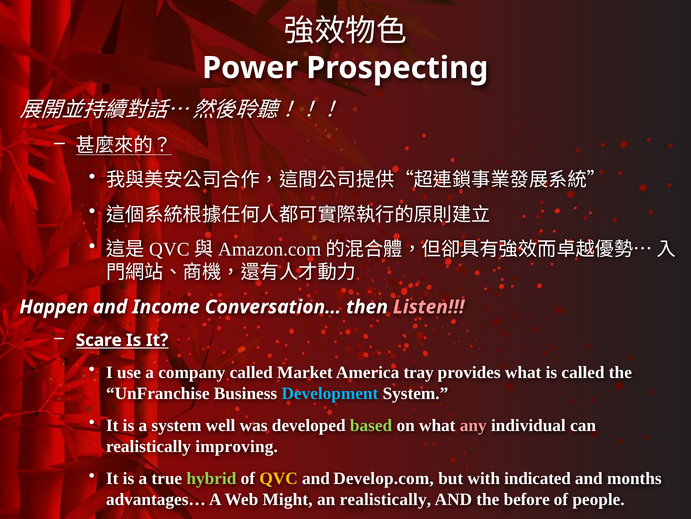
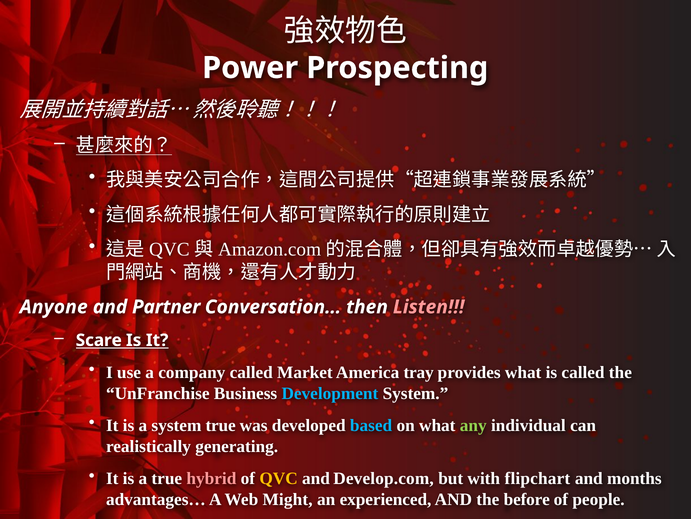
Happen: Happen -> Anyone (54, 307)
Income: Income -> Partner (166, 307)
system well: well -> true (221, 425)
based colour: light green -> light blue (371, 425)
any colour: pink -> light green (473, 425)
improving: improving -> generating (237, 446)
hybrid colour: light green -> pink (211, 478)
indicated: indicated -> flipchart (537, 478)
an realistically: realistically -> experienced (386, 499)
